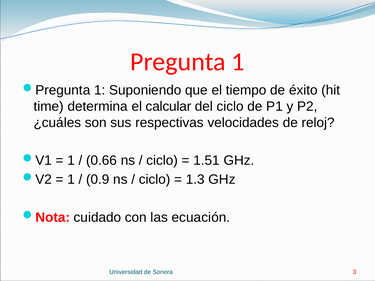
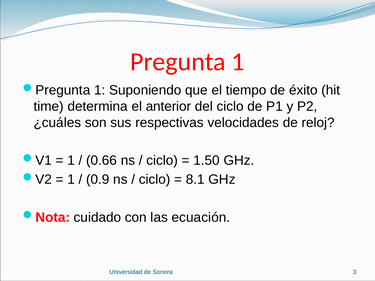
calcular: calcular -> anterior (168, 107)
1.51: 1.51 -> 1.50 (207, 161)
1.3: 1.3 -> 8.1 (195, 180)
